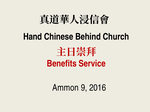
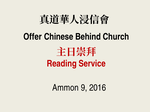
Hand: Hand -> Offer (33, 37)
Benefits: Benefits -> Reading (62, 64)
